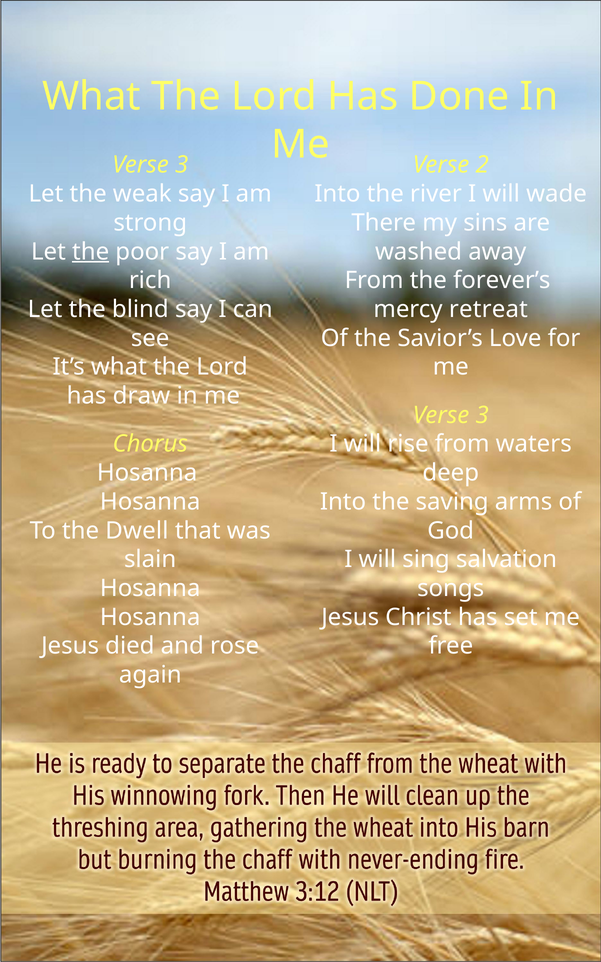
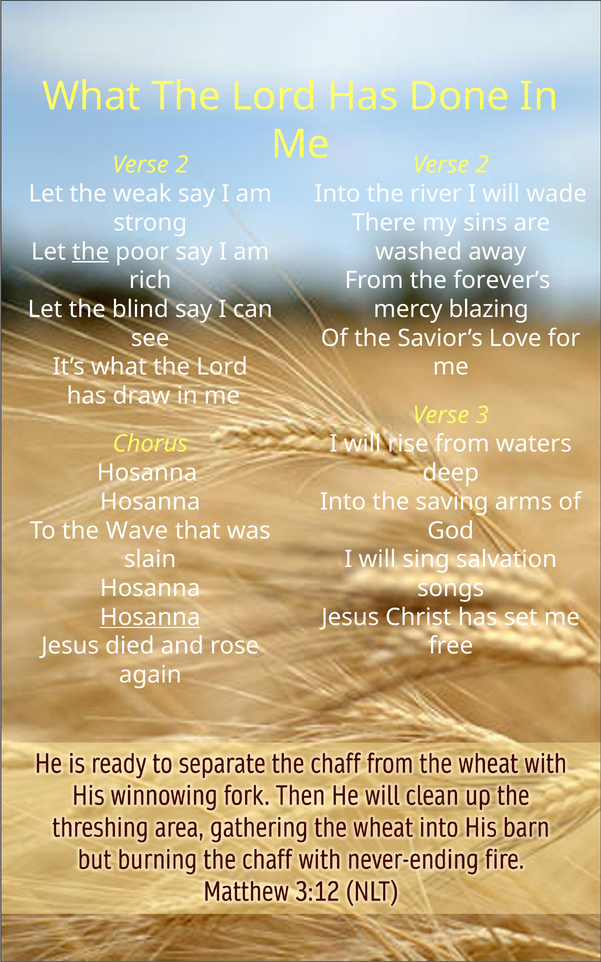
3: 3 -> 2 (182, 165)
retreat: retreat -> blazing (489, 309)
Dwell: Dwell -> Wave (137, 530)
Hosanna underline: none -> present (150, 617)
